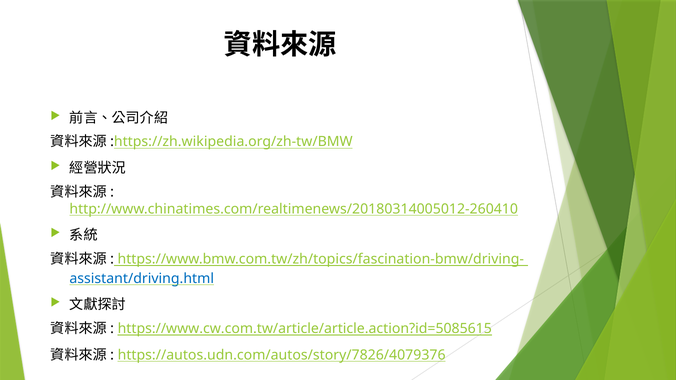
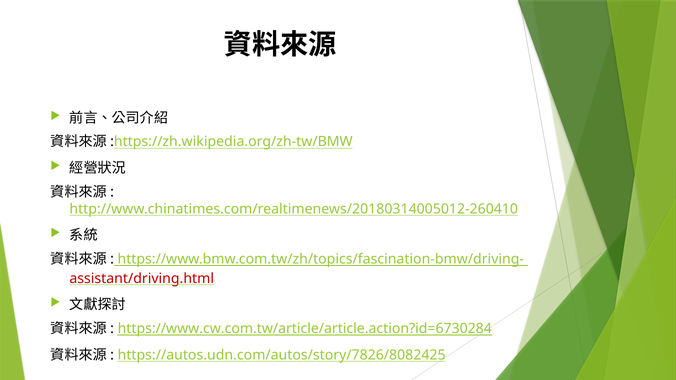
assistant/driving.html colour: blue -> red (142, 279)
https://www.cw.com.tw/article/article.action?id=5085615: https://www.cw.com.tw/article/article.action?id=5085615 -> https://www.cw.com.tw/article/article.action?id=6730284 (305, 329)
https://autos.udn.com/autos/story/7826/4079376: https://autos.udn.com/autos/story/7826/4079376 -> https://autos.udn.com/autos/story/7826/8082425 (282, 355)
